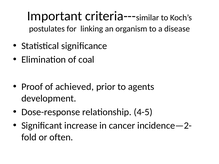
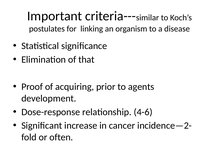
coal: coal -> that (86, 60)
achieved: achieved -> acquiring (75, 87)
4-5: 4-5 -> 4-6 (143, 112)
